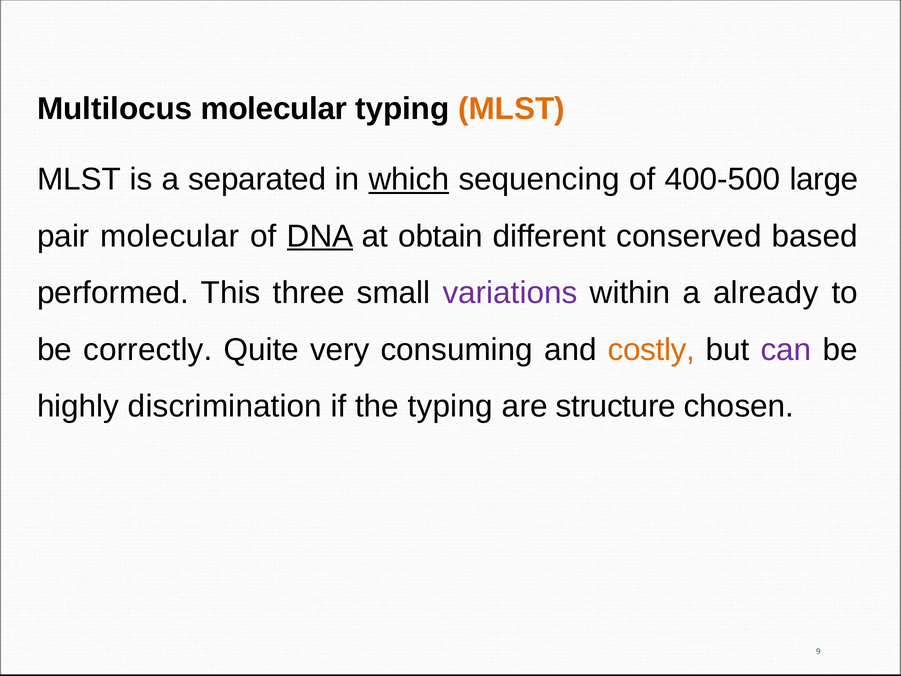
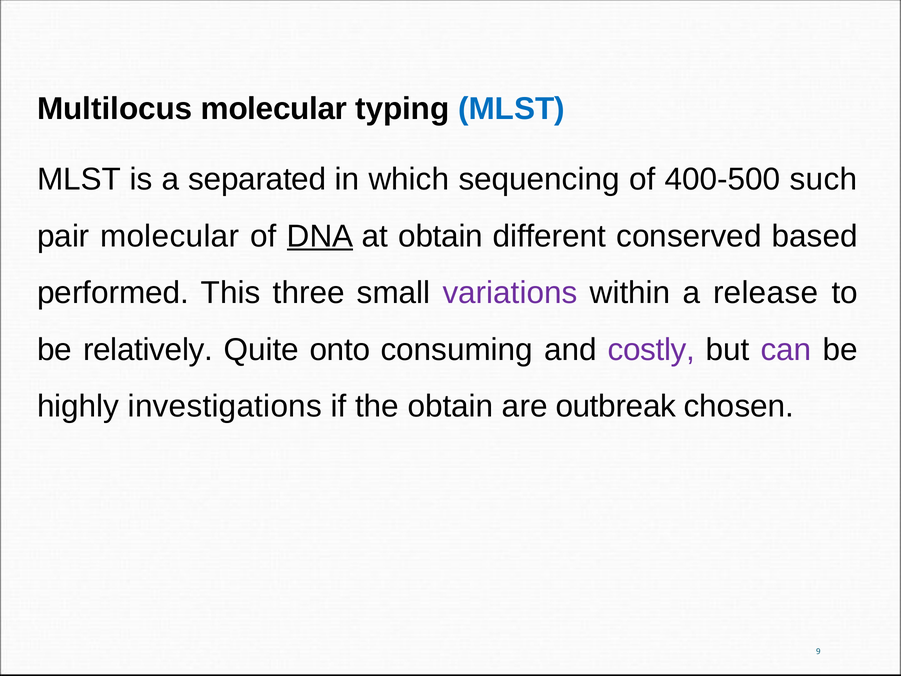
MLST colour: orange -> blue (511, 109)
which underline: present -> none (409, 179)
large: large -> such (824, 179)
already: already -> release (766, 293)
correctly: correctly -> relatively (148, 350)
very: very -> onto (340, 350)
costly colour: orange -> purple (651, 350)
discrimination: discrimination -> investigations (225, 406)
the typing: typing -> obtain (450, 406)
structure: structure -> outbreak (616, 406)
